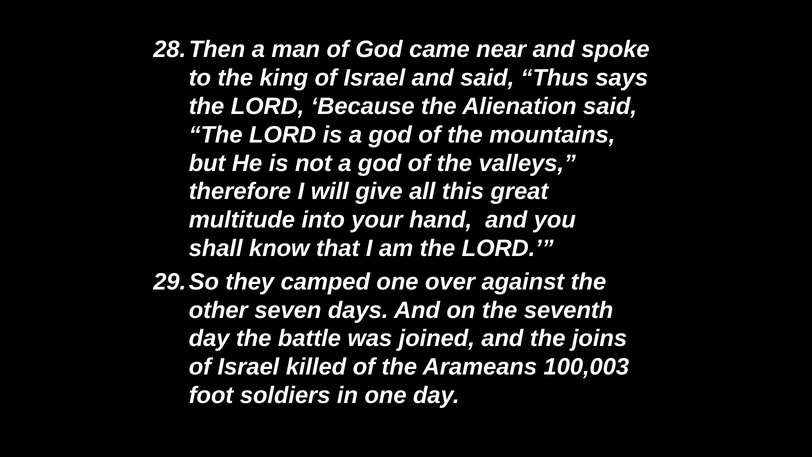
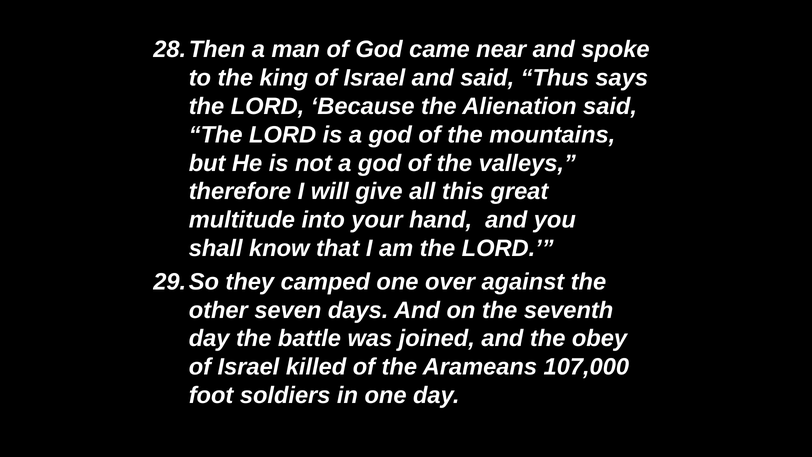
joins: joins -> obey (600, 338)
100,003: 100,003 -> 107,000 (586, 367)
